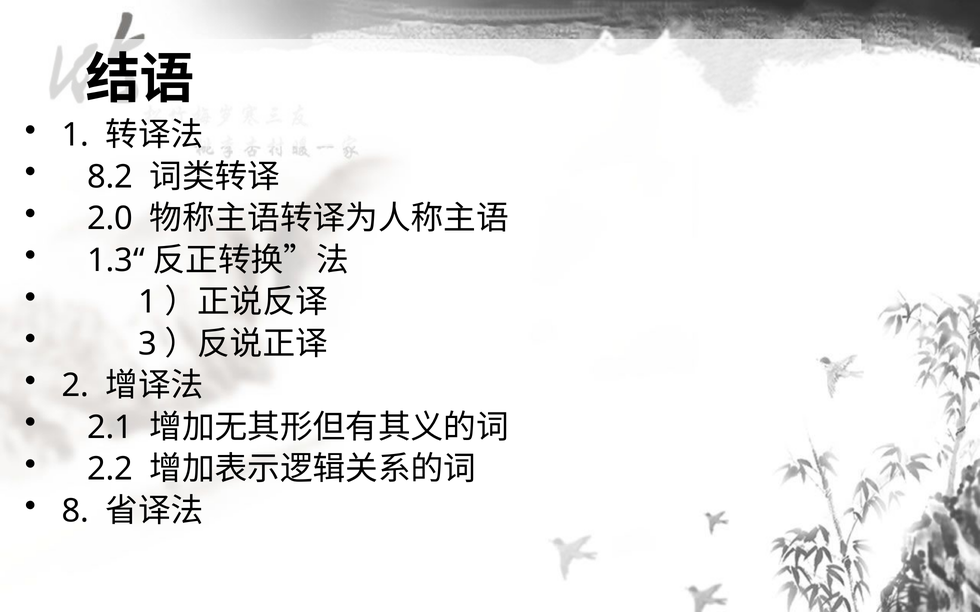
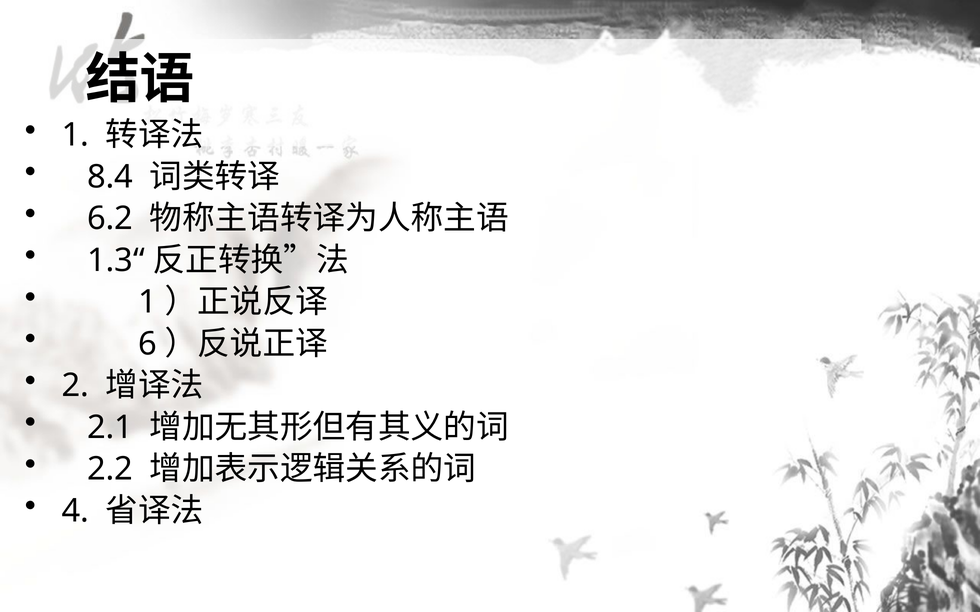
8.2: 8.2 -> 8.4 (110, 177)
2.0: 2.0 -> 6.2 (110, 219)
3: 3 -> 6 (147, 344)
8: 8 -> 4 (75, 511)
